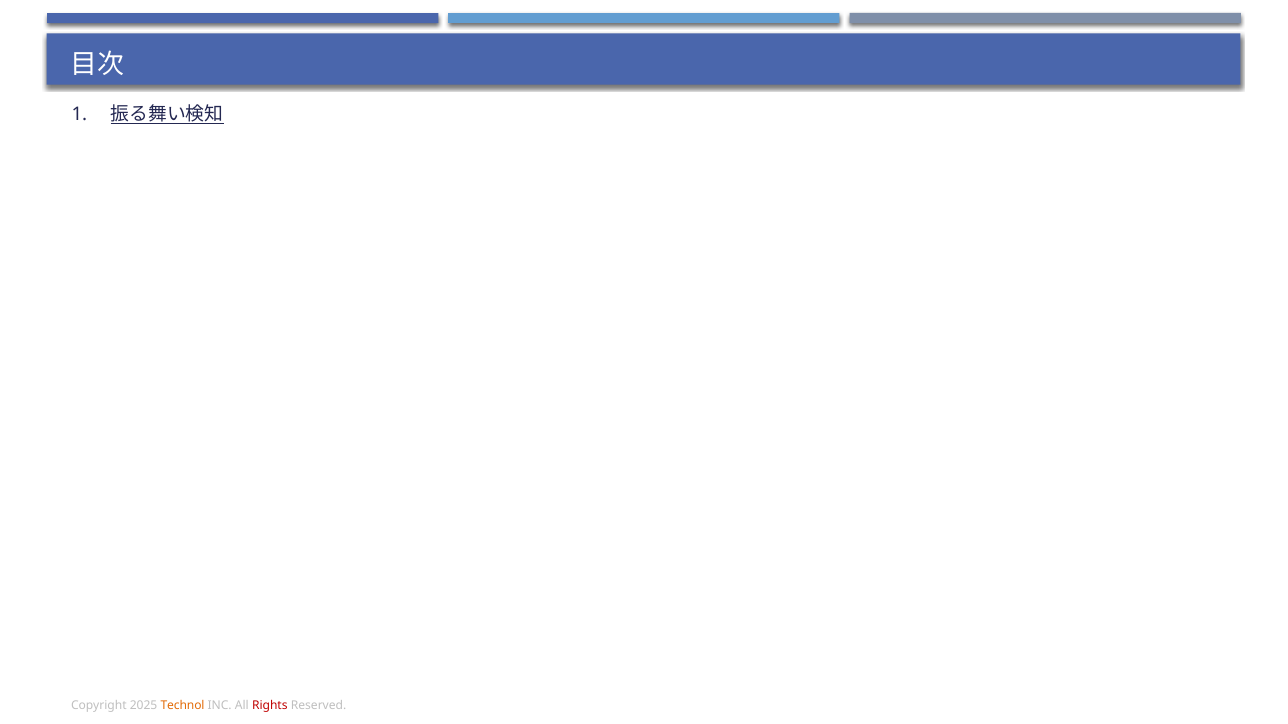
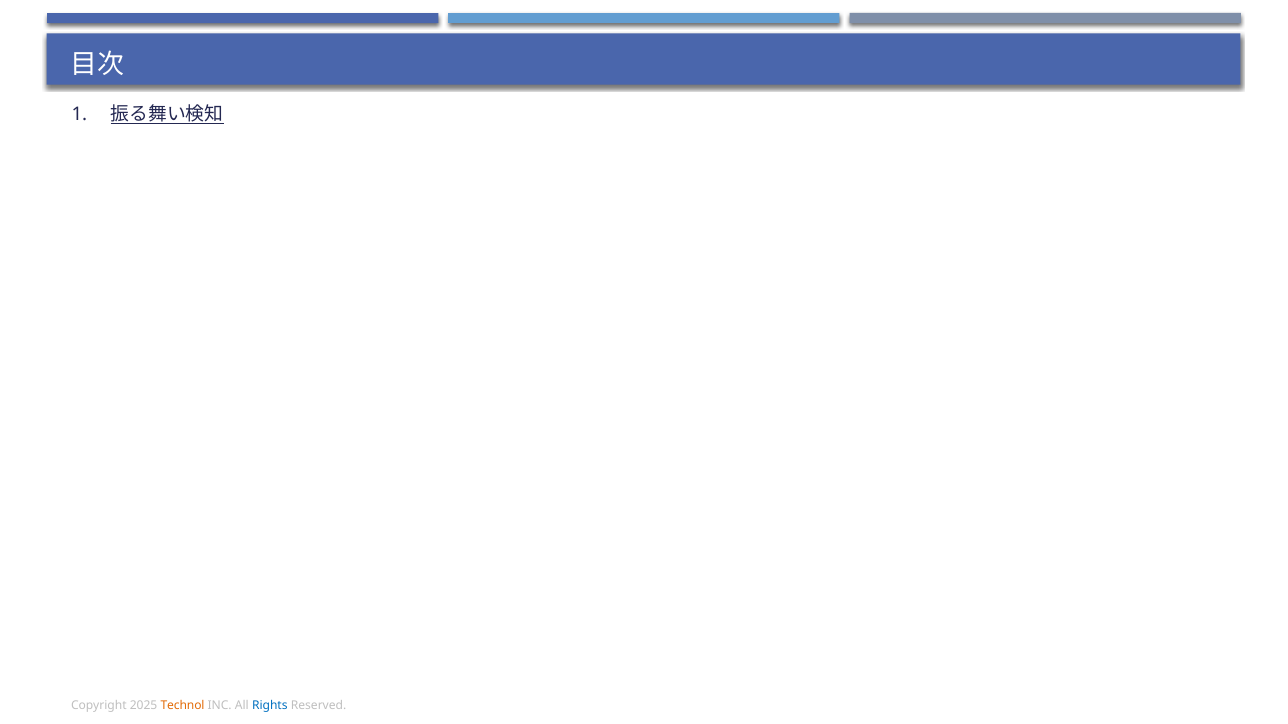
Rights colour: red -> blue (270, 706)
